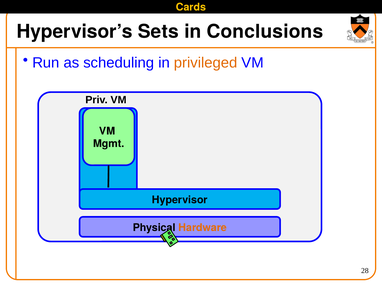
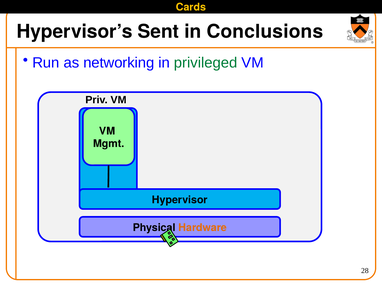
Sets: Sets -> Sent (158, 32)
scheduling: scheduling -> networking (119, 63)
privileged colour: orange -> green (206, 63)
